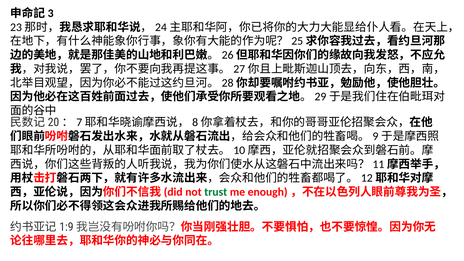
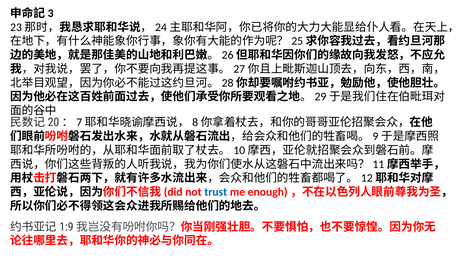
trust colour: green -> blue (216, 192)
